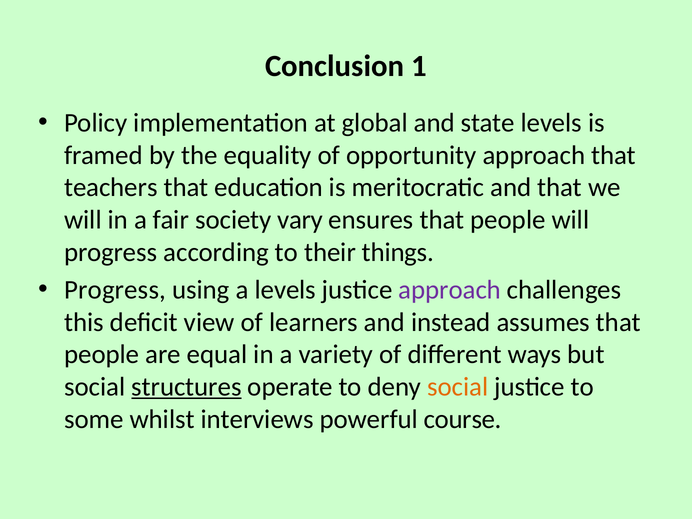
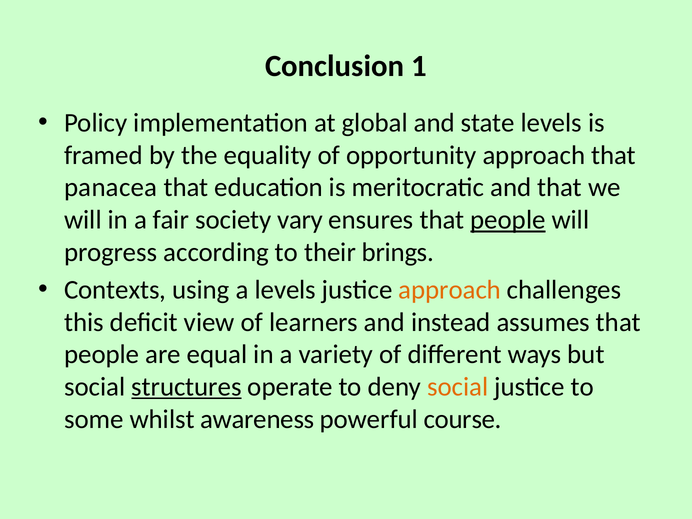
teachers: teachers -> panacea (111, 188)
people underline: none -> present (508, 220)
things: things -> brings (398, 252)
Progress: Progress -> Contexts (115, 290)
approach colour: purple -> orange (450, 290)
interviews: interviews -> awareness (257, 419)
